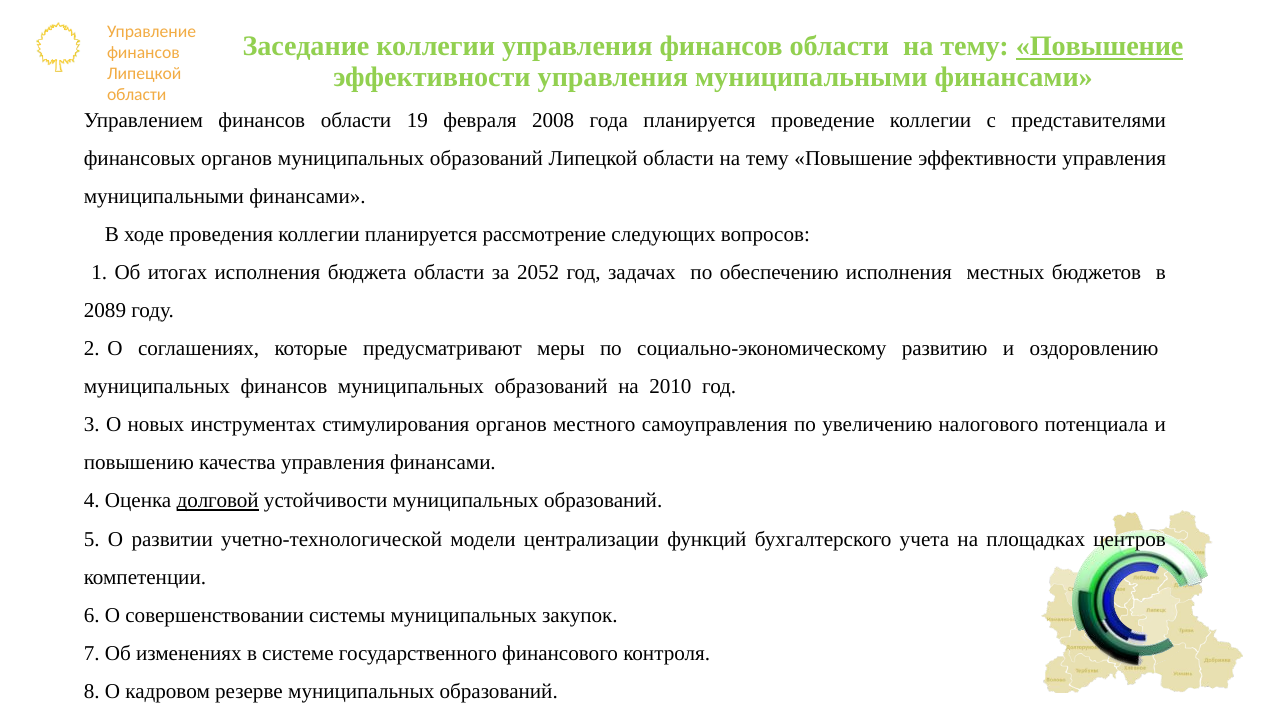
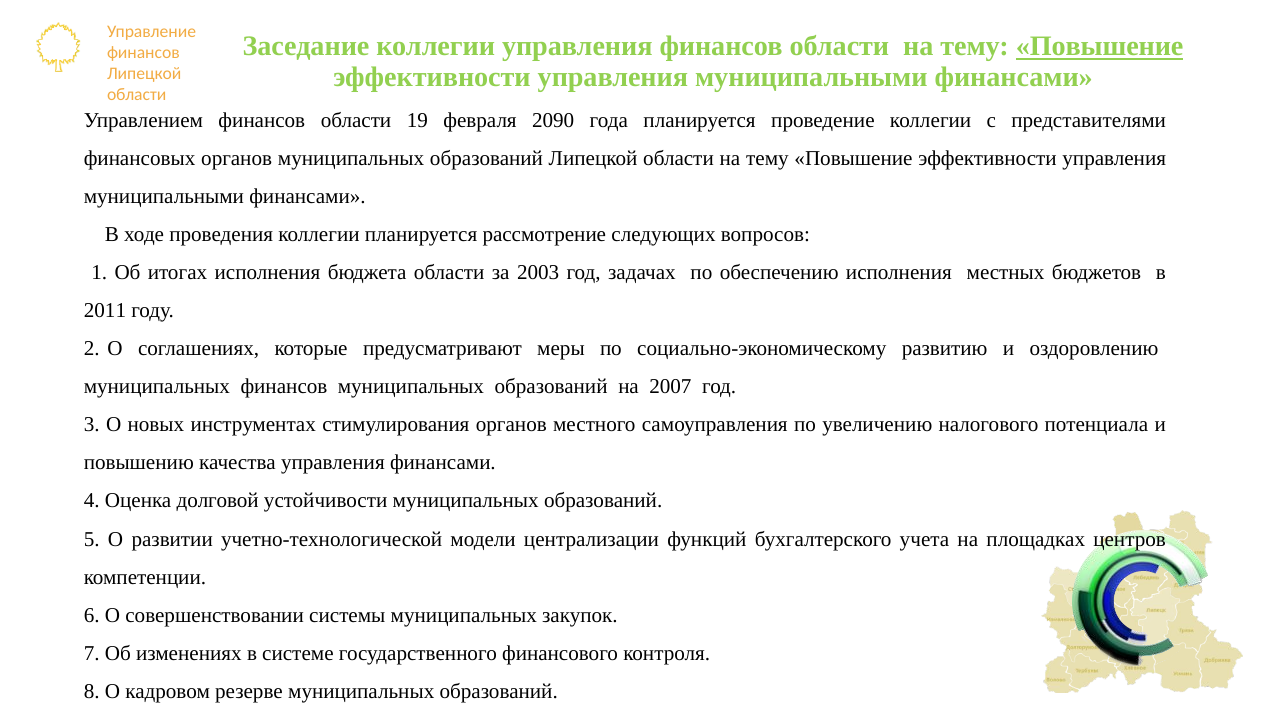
2008: 2008 -> 2090 (553, 120)
2052: 2052 -> 2003 (538, 272)
2089: 2089 -> 2011 (105, 311)
2010: 2010 -> 2007 (670, 387)
долговой underline: present -> none (218, 501)
